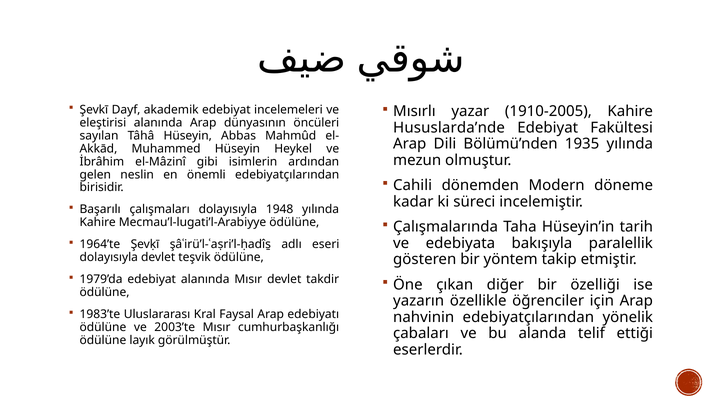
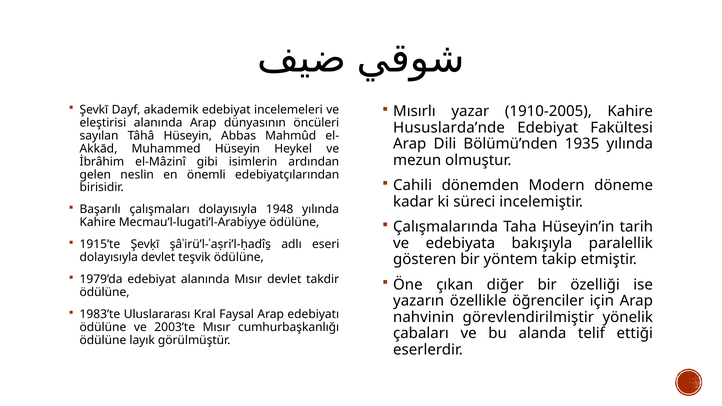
1964’te: 1964’te -> 1915’te (100, 245)
nahvinin edebiyatçılarından: edebiyatçılarından -> görevlendirilmiştir (528, 317)
